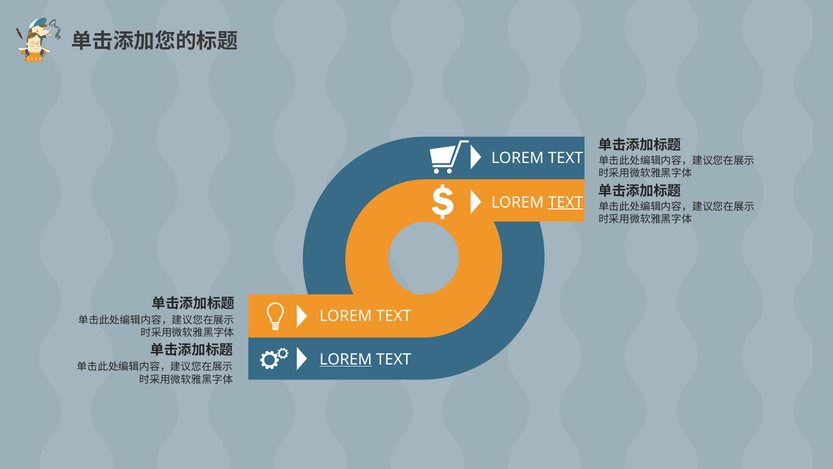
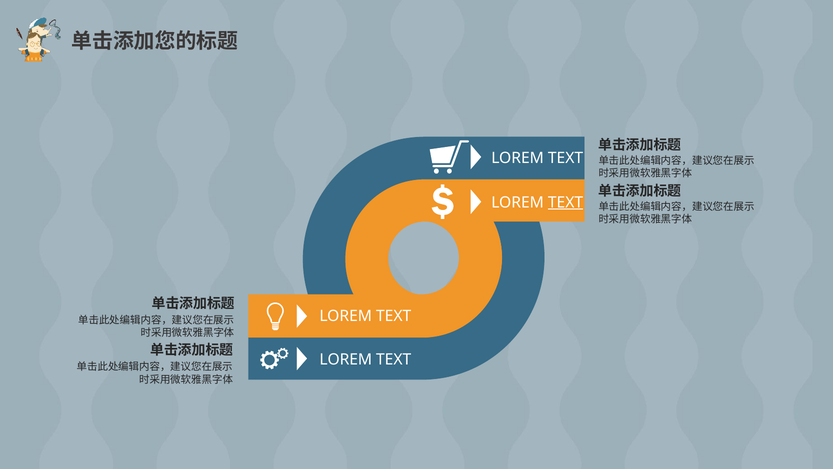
LOREM underline: present -> none (346, 359)
